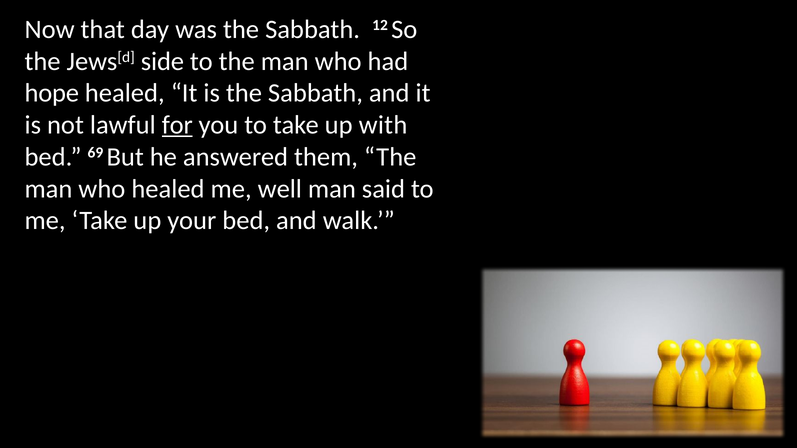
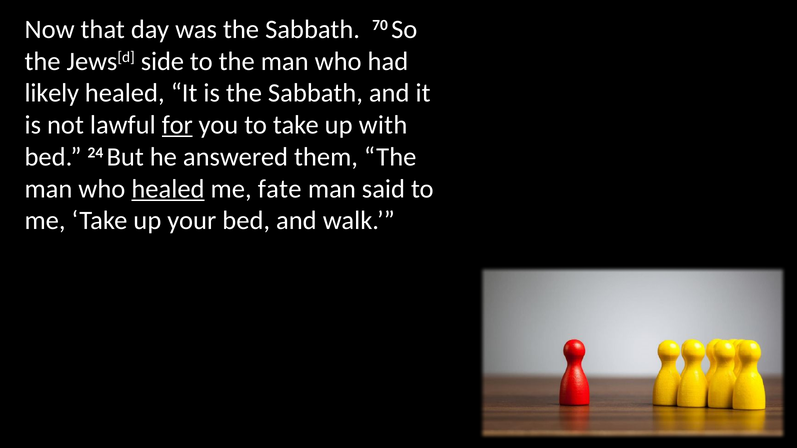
12: 12 -> 70 (380, 25)
hope: hope -> likely (52, 93)
69: 69 -> 24 (95, 153)
healed underline: none -> present (168, 189)
well: well -> fate (280, 189)
